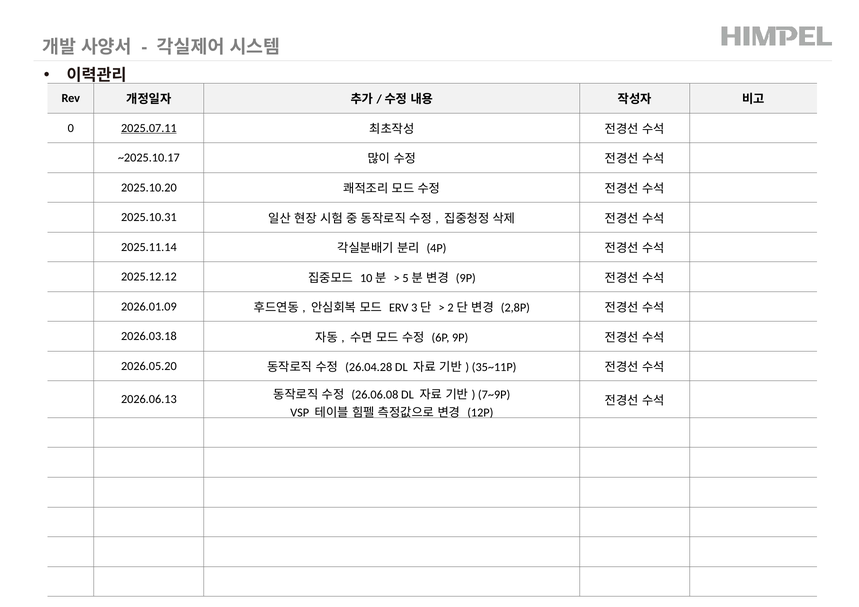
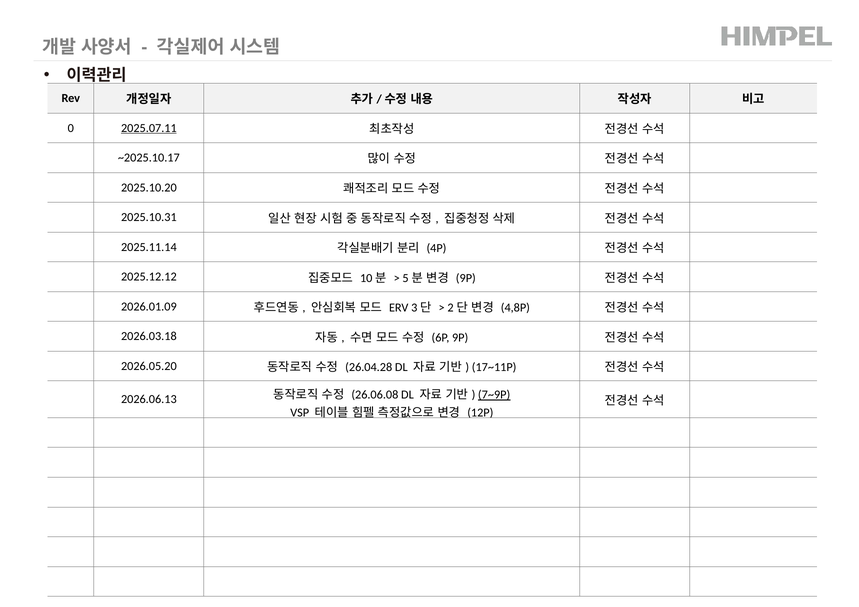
2,8P: 2,8P -> 4,8P (515, 308)
35~11P: 35~11P -> 17~11P (494, 368)
7~9P underline: none -> present (494, 395)
